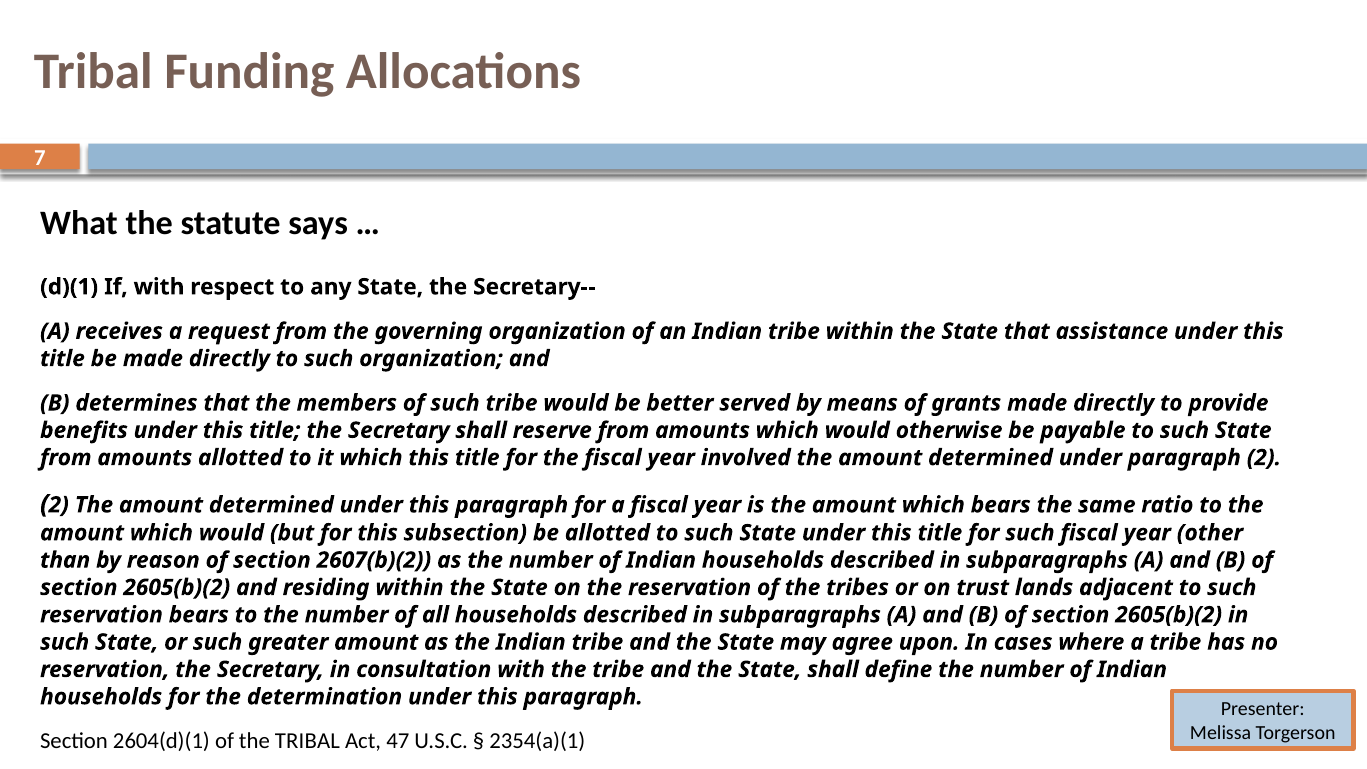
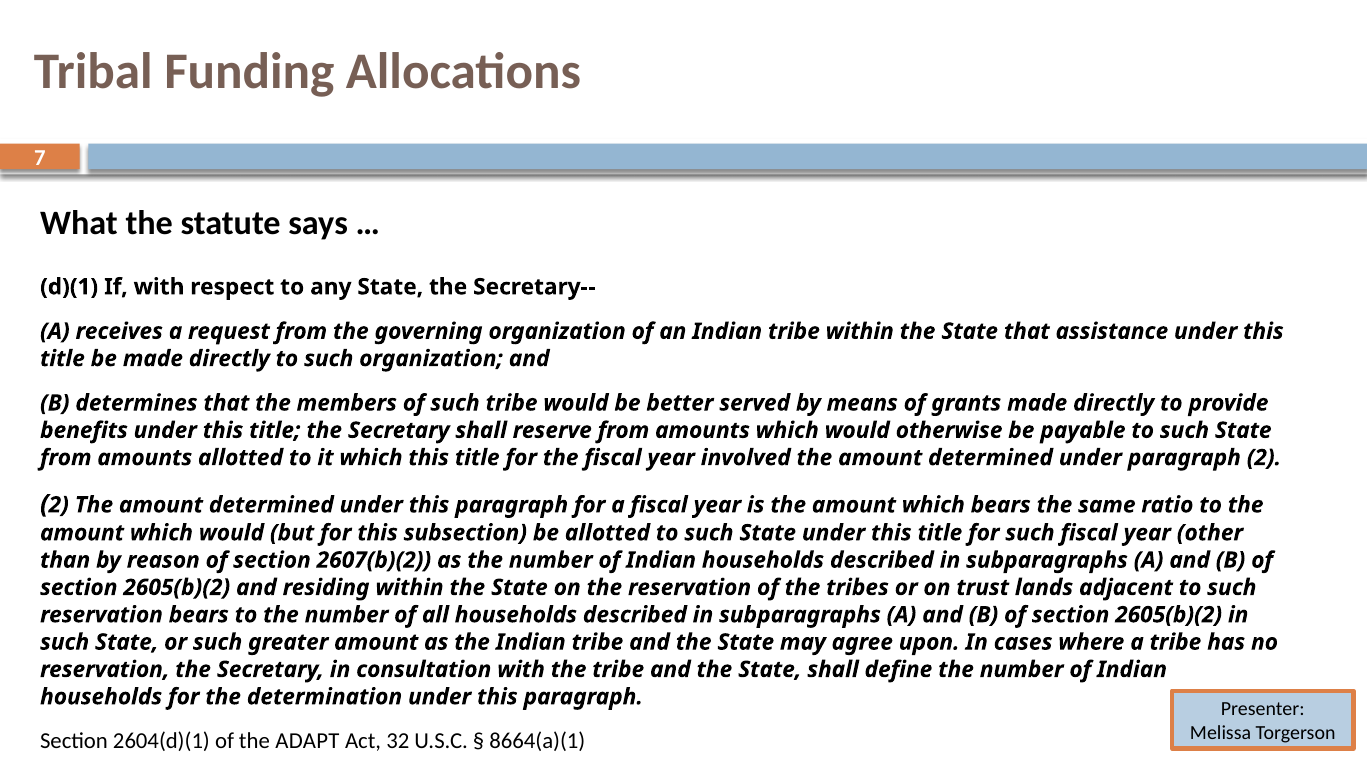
the TRIBAL: TRIBAL -> ADAPT (307, 741)
47: 47 -> 32 (398, 741)
2354(a)(1: 2354(a)(1 -> 8664(a)(1 (537, 741)
